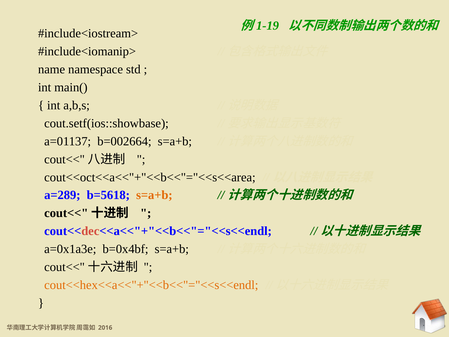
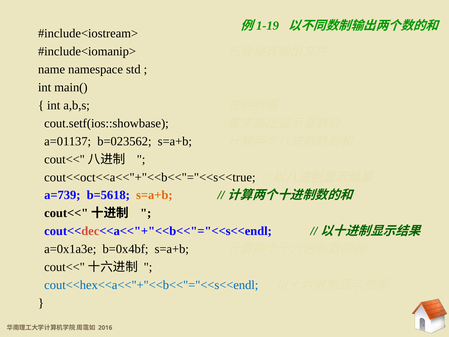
b=002664: b=002664 -> b=023562 (124, 141)
cout<<oct<<a<<"+"<<b<<"="<<s<<area: cout<<oct<<a<<"+"<<b<<"="<<s<<area -> cout<<oct<<a<<"+"<<b<<"="<<s<<true (150, 177)
a=289: a=289 -> a=739 (62, 195)
cout<<hex<<a<<"+"<<b<<"="<<s<<endl colour: orange -> blue (151, 285)
